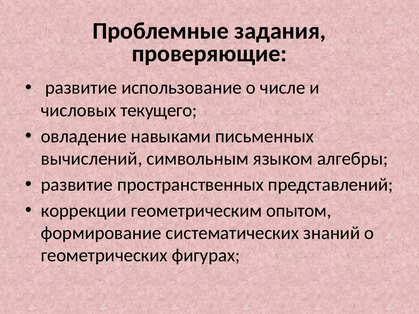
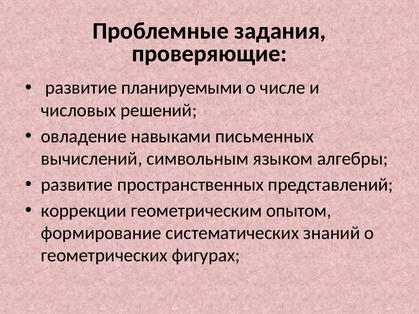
использование: использование -> планируемыми (182, 88)
текущего: текущего -> решений (159, 110)
